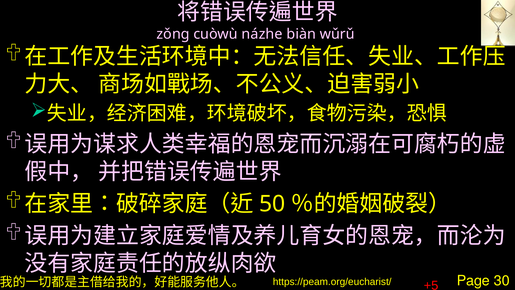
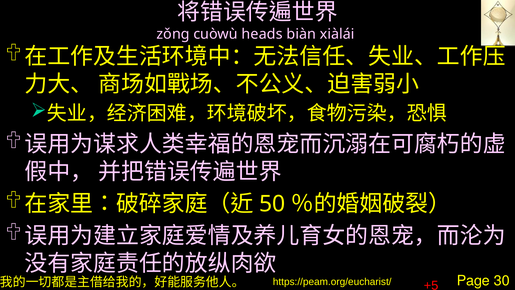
názhe: názhe -> heads (262, 34)
wǔrǔ: wǔrǔ -> xiàlái (337, 34)
